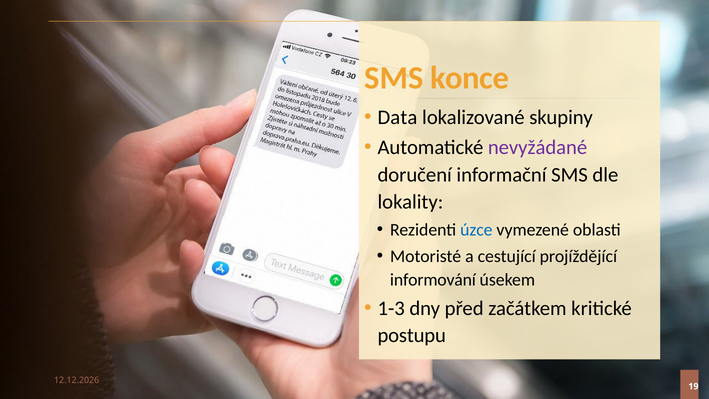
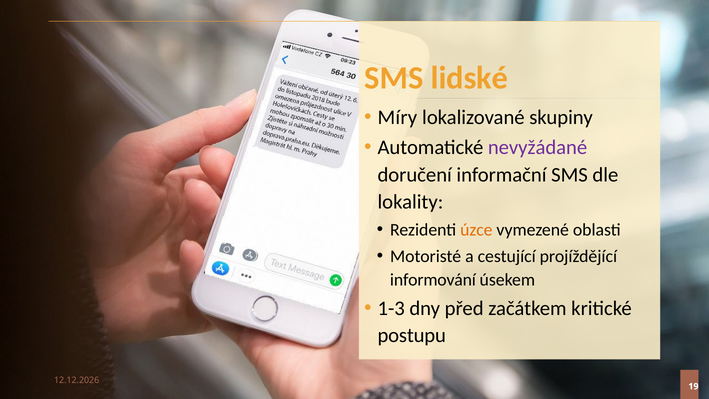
konce: konce -> lidské (469, 78)
Data: Data -> Míry (397, 117)
úzce colour: blue -> orange (476, 230)
